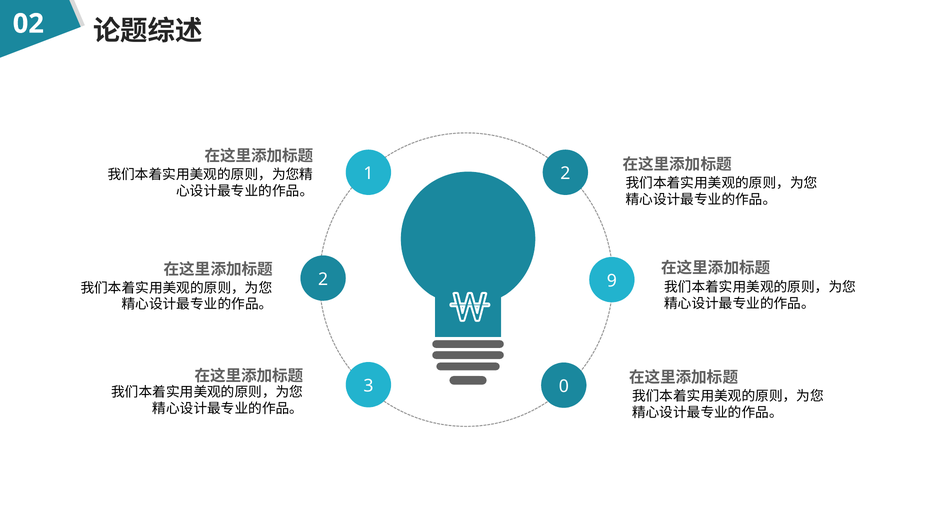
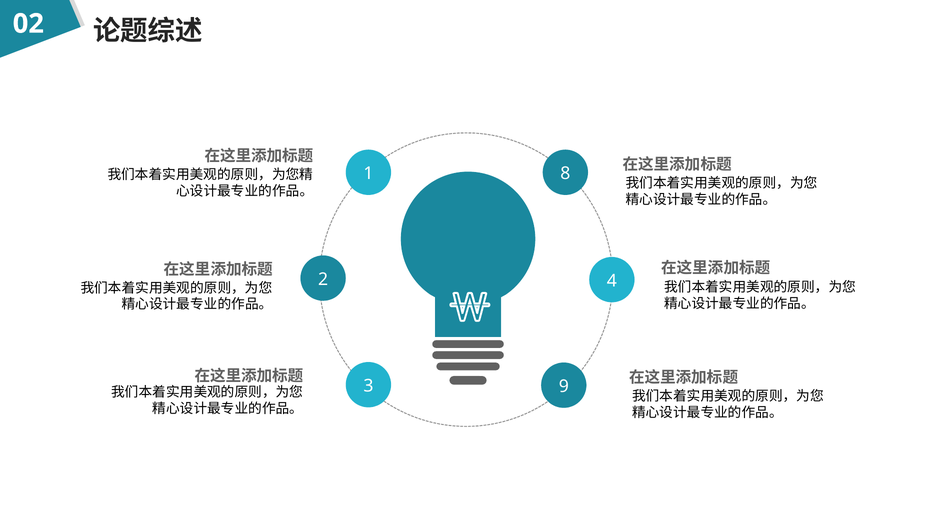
1 2: 2 -> 8 (565, 173)
9: 9 -> 4 (612, 281)
0: 0 -> 9 (564, 386)
